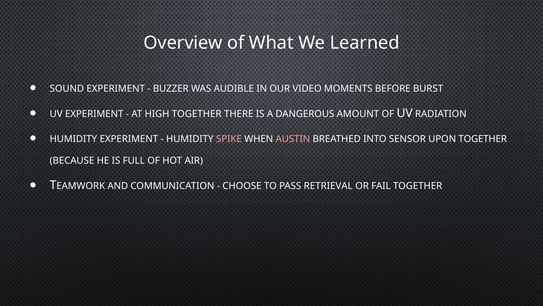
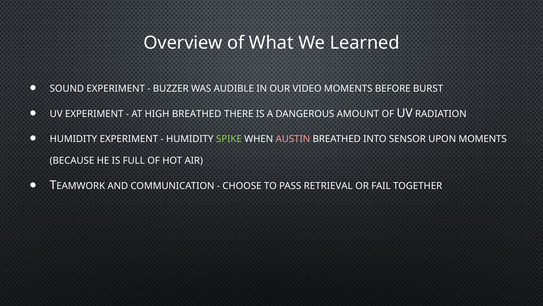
HIGH TOGETHER: TOGETHER -> BREATHED (197, 114)
SPIKE colour: pink -> light green (229, 139)
UPON TOGETHER: TOGETHER -> MOMENTS (483, 139)
